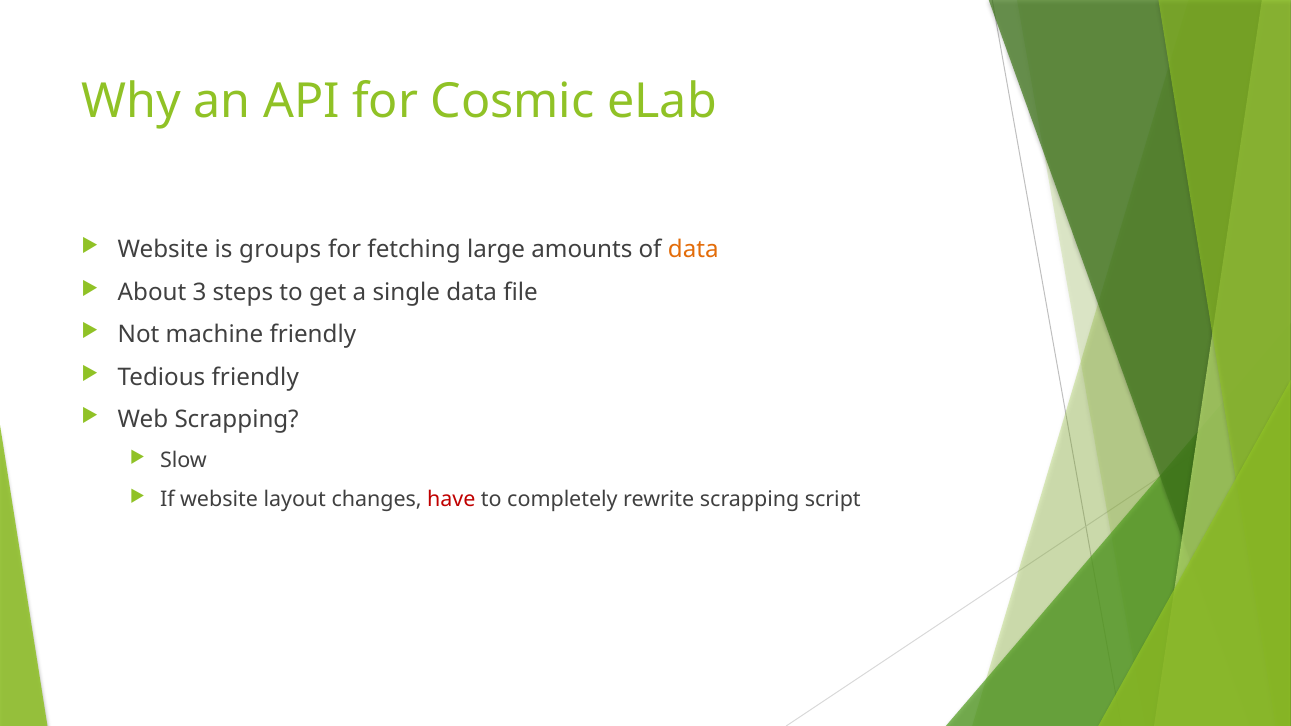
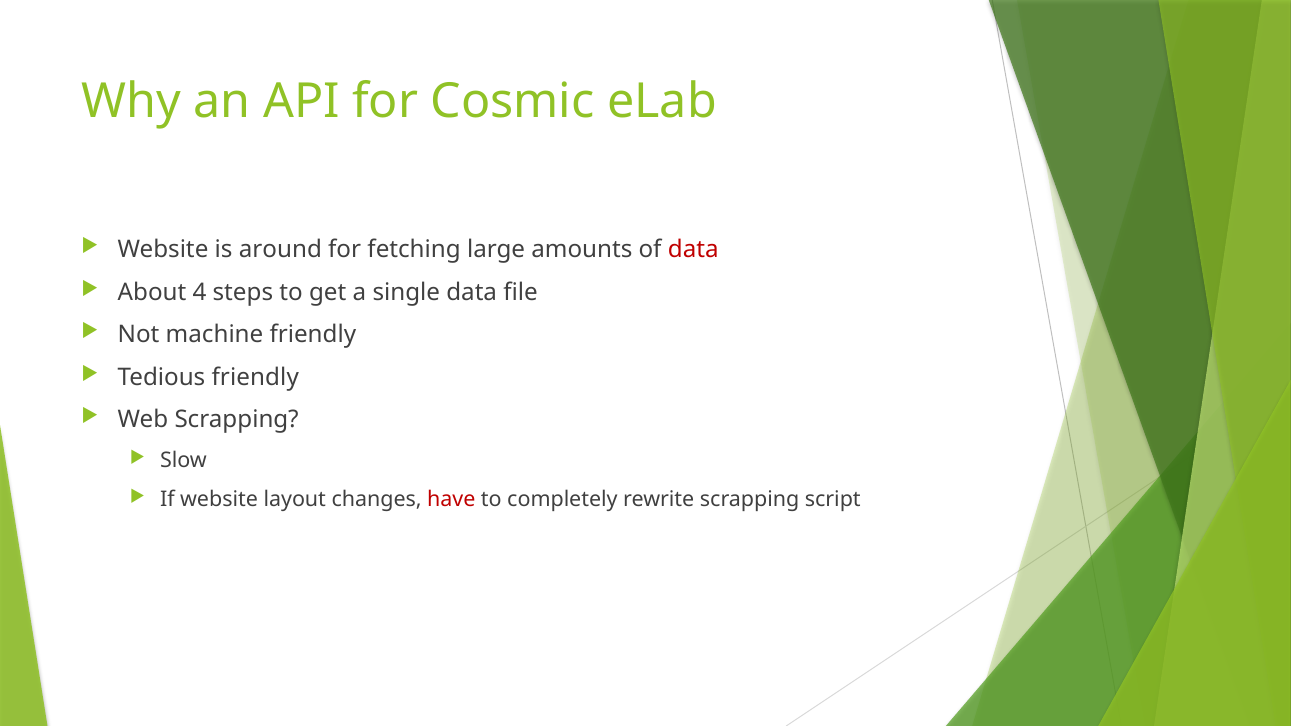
groups: groups -> around (280, 250)
data colour: orange -> red (693, 250)
3: 3 -> 4 (199, 292)
